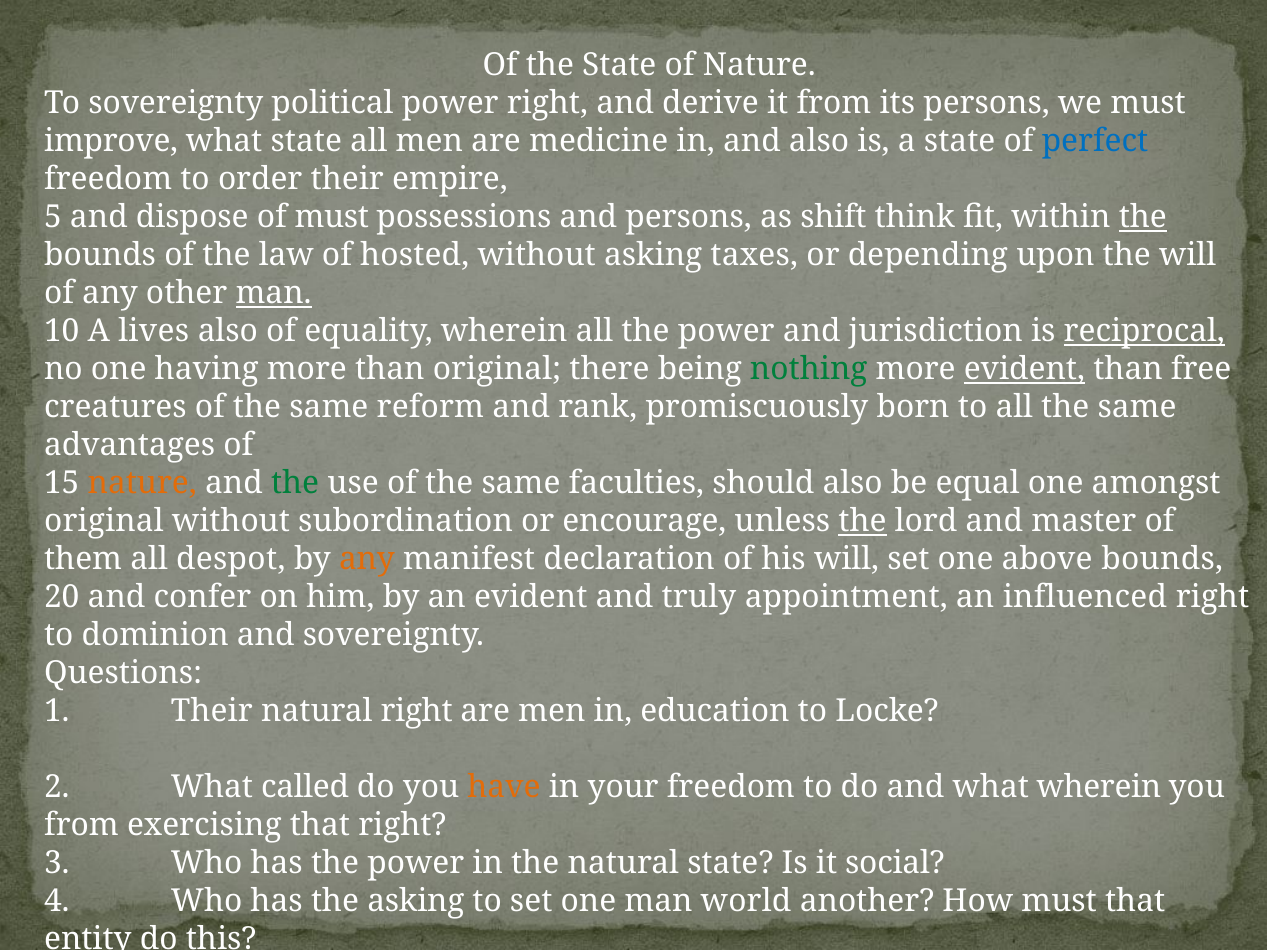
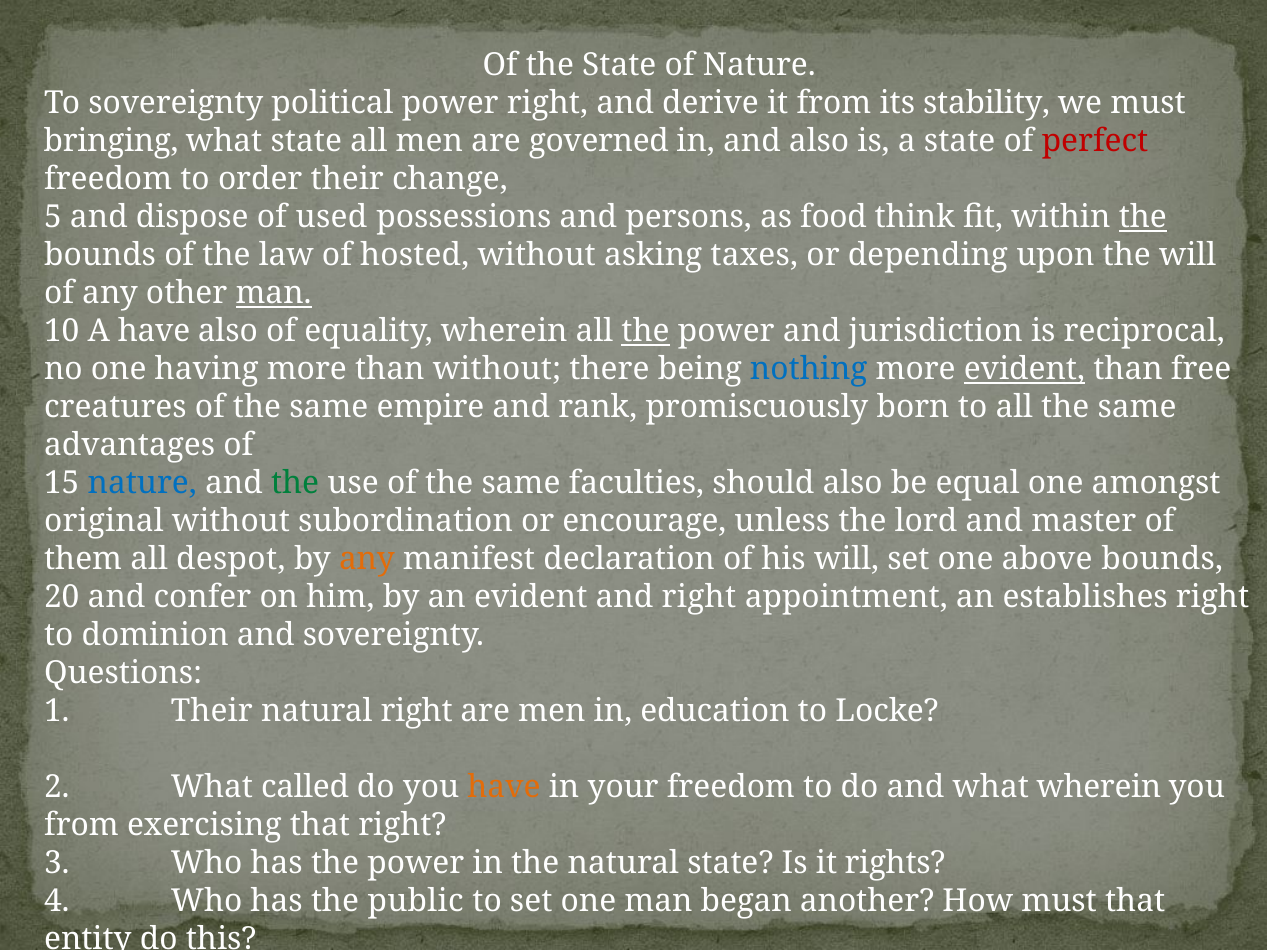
its persons: persons -> stability (987, 103)
improve: improve -> bringing (111, 141)
medicine: medicine -> governed (599, 141)
perfect colour: blue -> red (1095, 141)
empire: empire -> change (450, 179)
of must: must -> used (331, 217)
shift: shift -> food (834, 217)
A lives: lives -> have (154, 331)
the underline: none -> present (646, 331)
reciprocal underline: present -> none (1144, 331)
than original: original -> without (497, 369)
nothing colour: green -> blue (809, 369)
reform: reform -> empire (431, 408)
nature colour: orange -> blue (142, 484)
the underline: present -> none (863, 522)
and truly: truly -> right (699, 598)
influenced: influenced -> establishes (1085, 598)
social: social -> rights (895, 864)
the asking: asking -> public (416, 902)
world: world -> began (746, 902)
